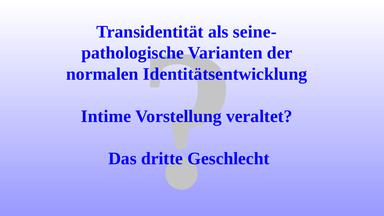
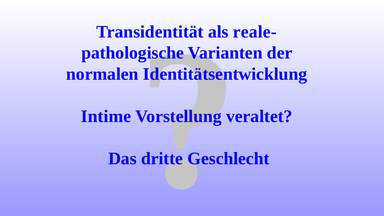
seine-: seine- -> reale- (255, 32)
